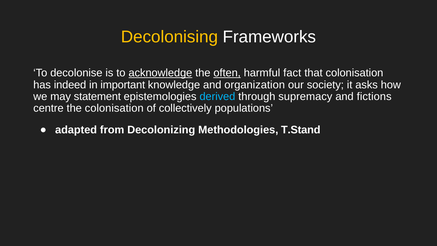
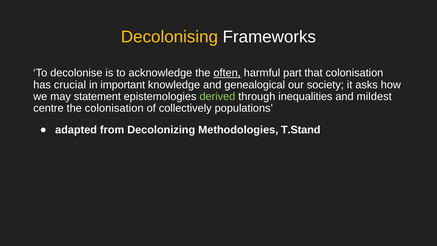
acknowledge underline: present -> none (160, 73)
fact: fact -> part (292, 73)
indeed: indeed -> crucial (70, 85)
organization: organization -> genealogical (255, 85)
derived colour: light blue -> light green (217, 97)
supremacy: supremacy -> inequalities (305, 97)
fictions: fictions -> mildest (374, 97)
